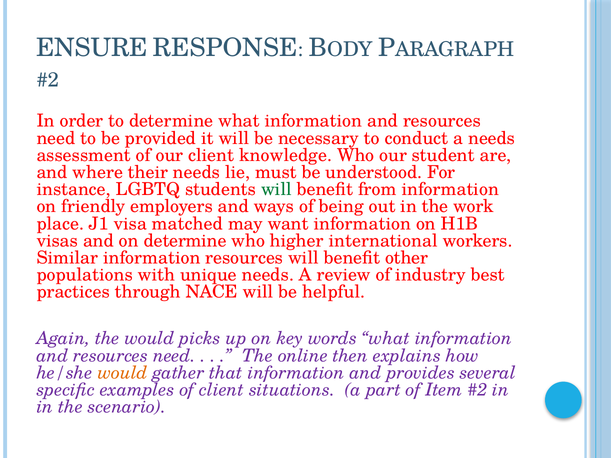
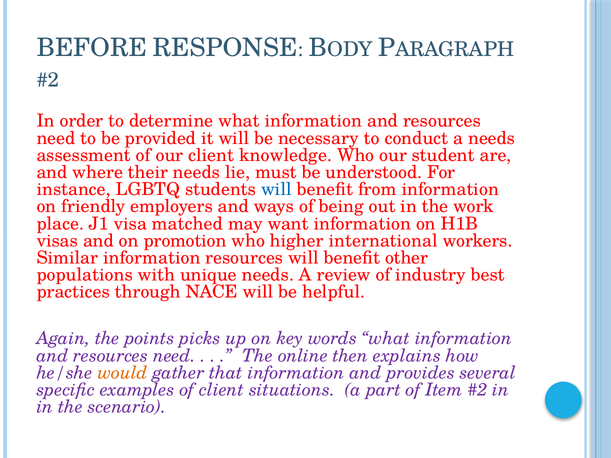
ENSURE: ENSURE -> BEFORE (92, 48)
will colour: green -> blue (276, 190)
on determine: determine -> promotion (185, 241)
the would: would -> points (150, 339)
